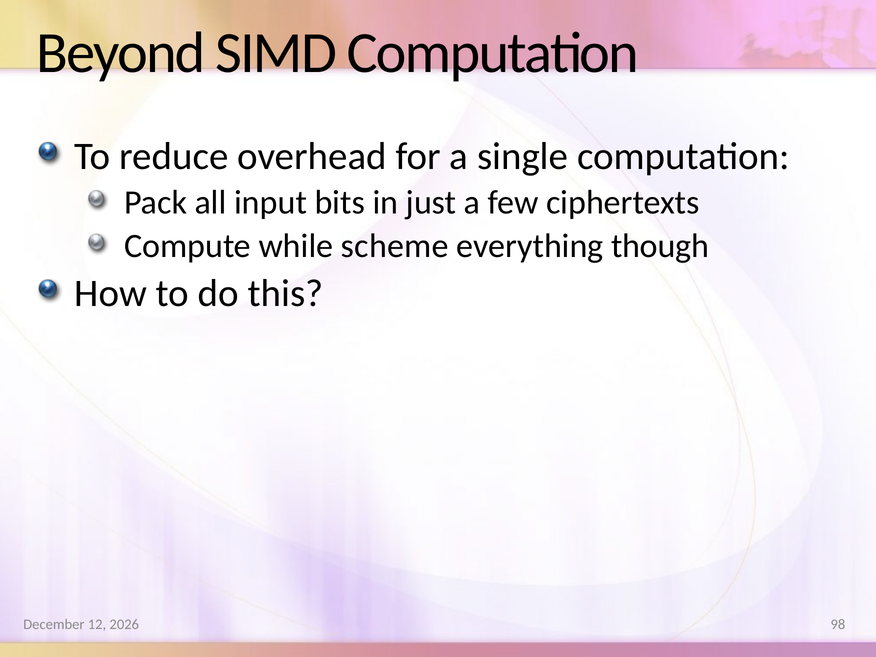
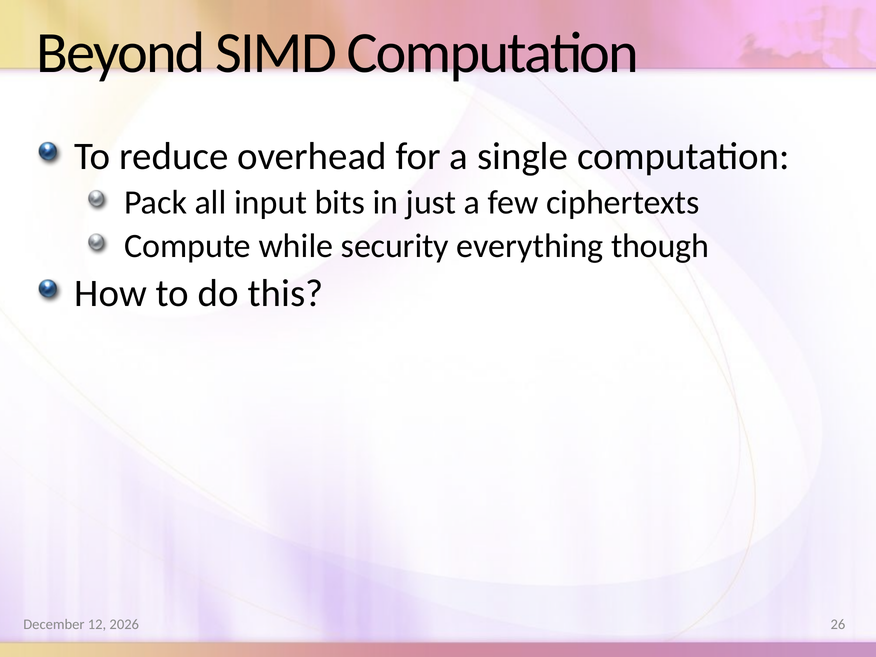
scheme: scheme -> security (395, 246)
98: 98 -> 26 (838, 624)
